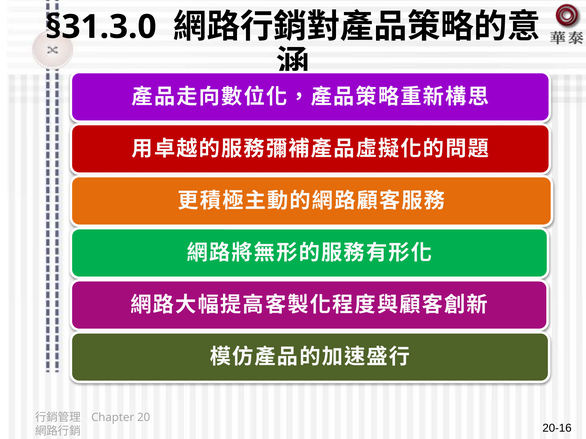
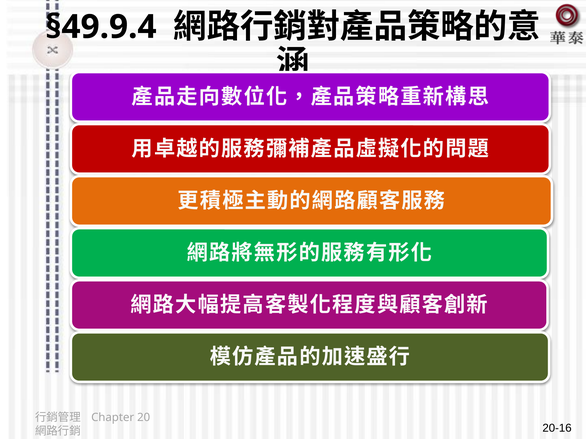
§31.3.0: §31.3.0 -> §49.9.4 (101, 27)
